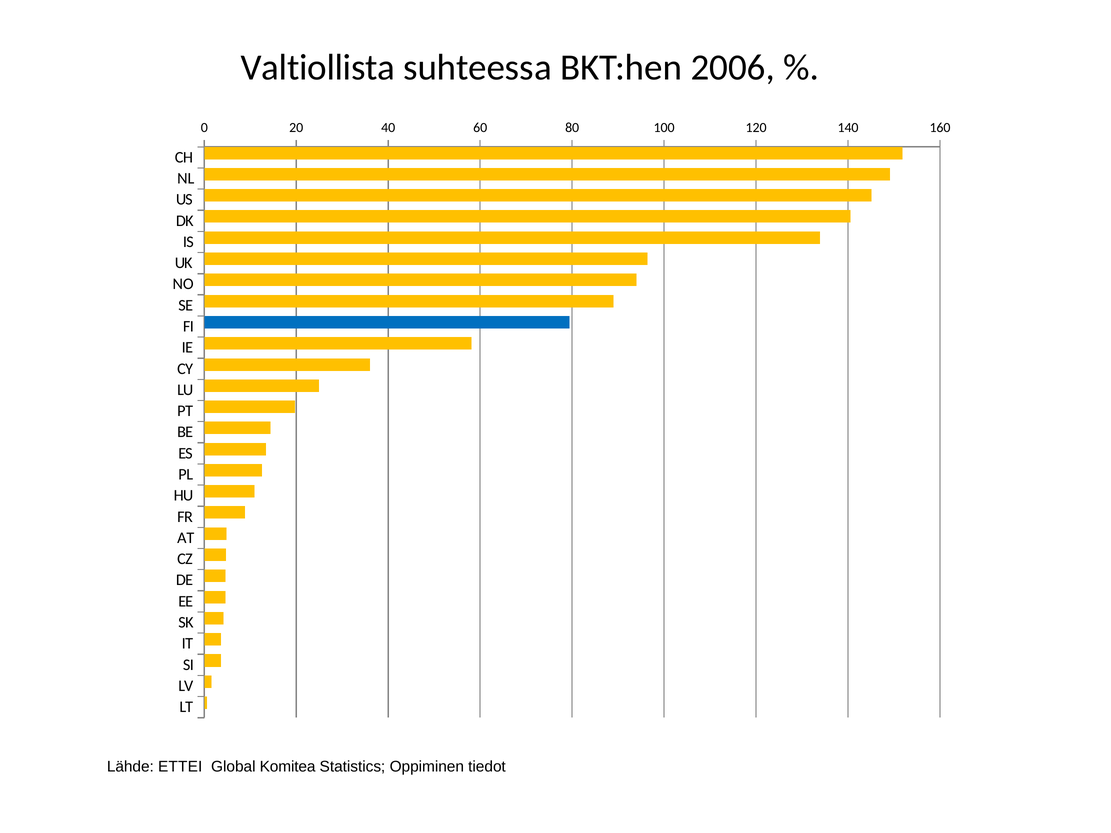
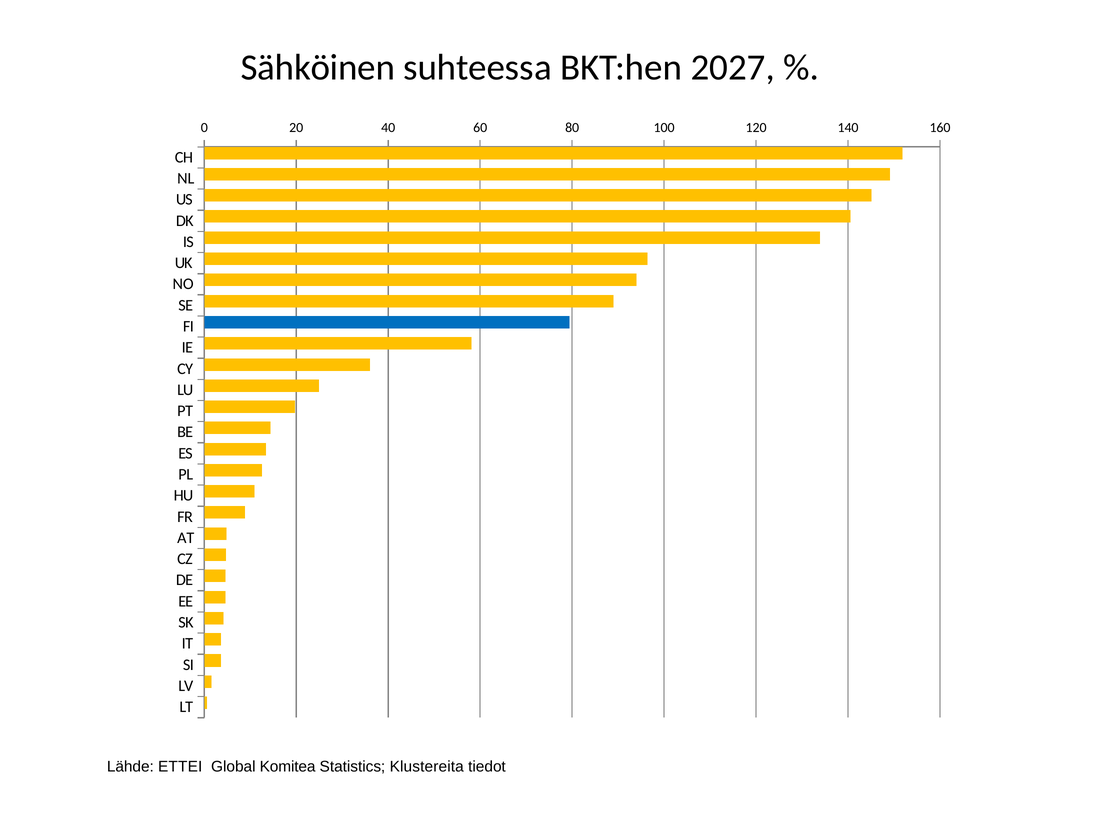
Valtiollista: Valtiollista -> Sähköinen (318, 68)
2006: 2006 -> 2027 (733, 68)
Oppiminen: Oppiminen -> Klustereita (427, 767)
